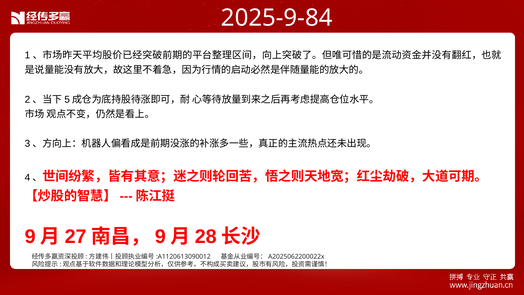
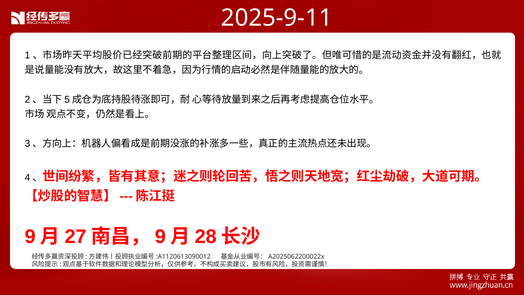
2025-9-84: 2025-9-84 -> 2025-9-11 (277, 18)
